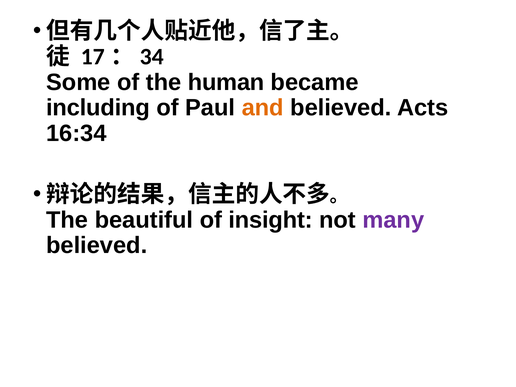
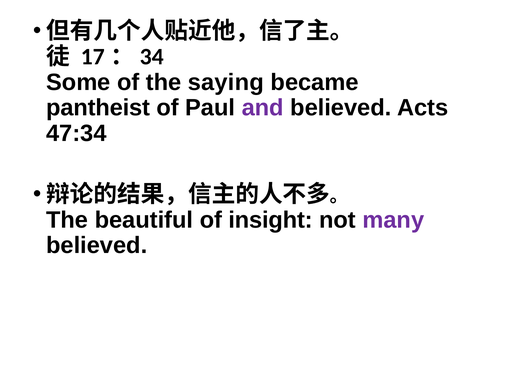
human: human -> saying (226, 82)
including: including -> pantheist (98, 108)
and colour: orange -> purple (263, 108)
16:34: 16:34 -> 47:34 (76, 133)
